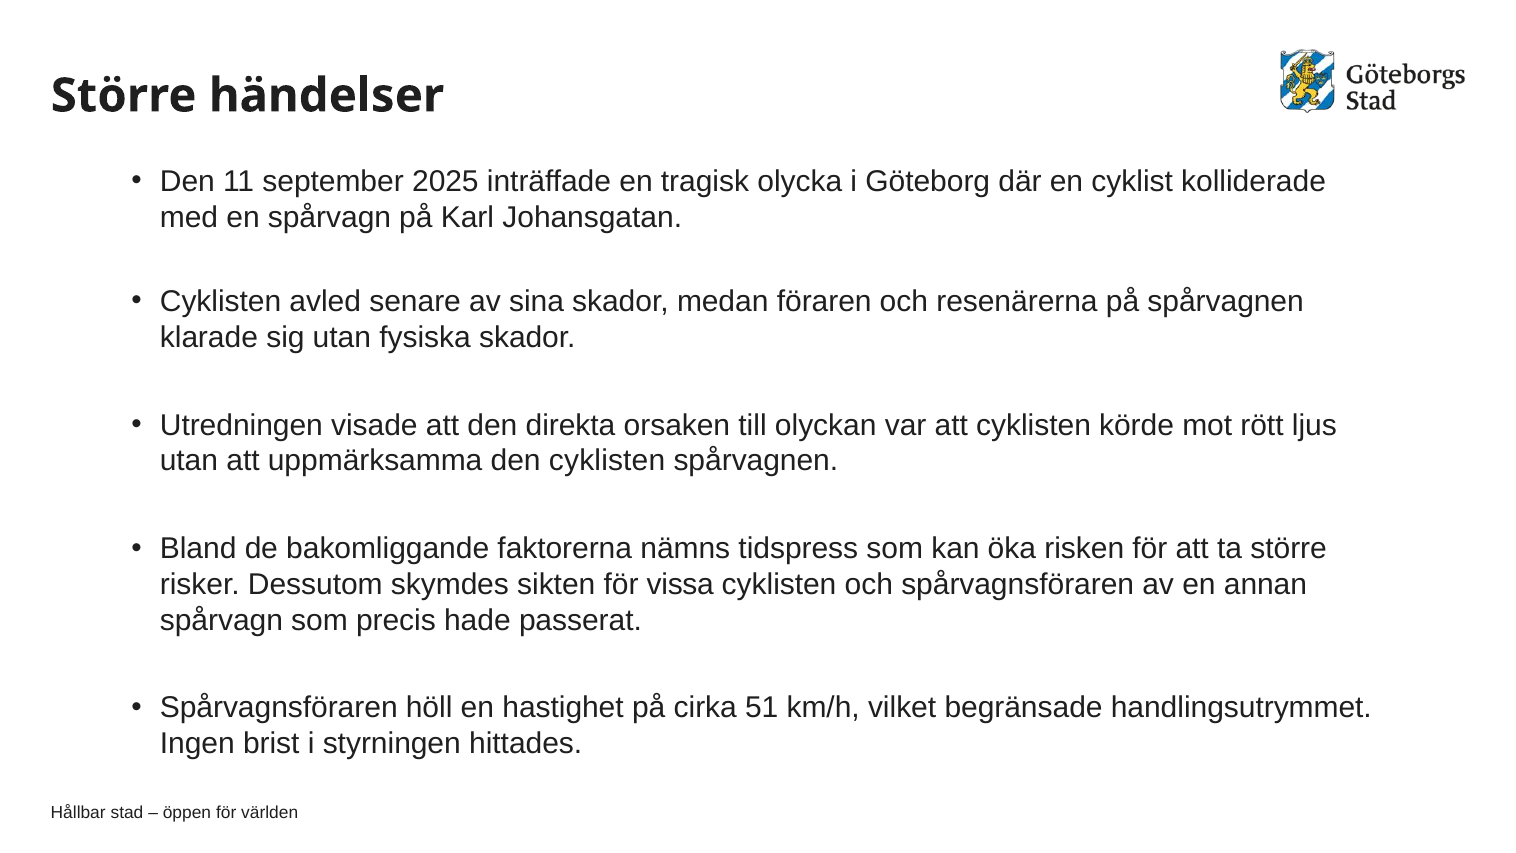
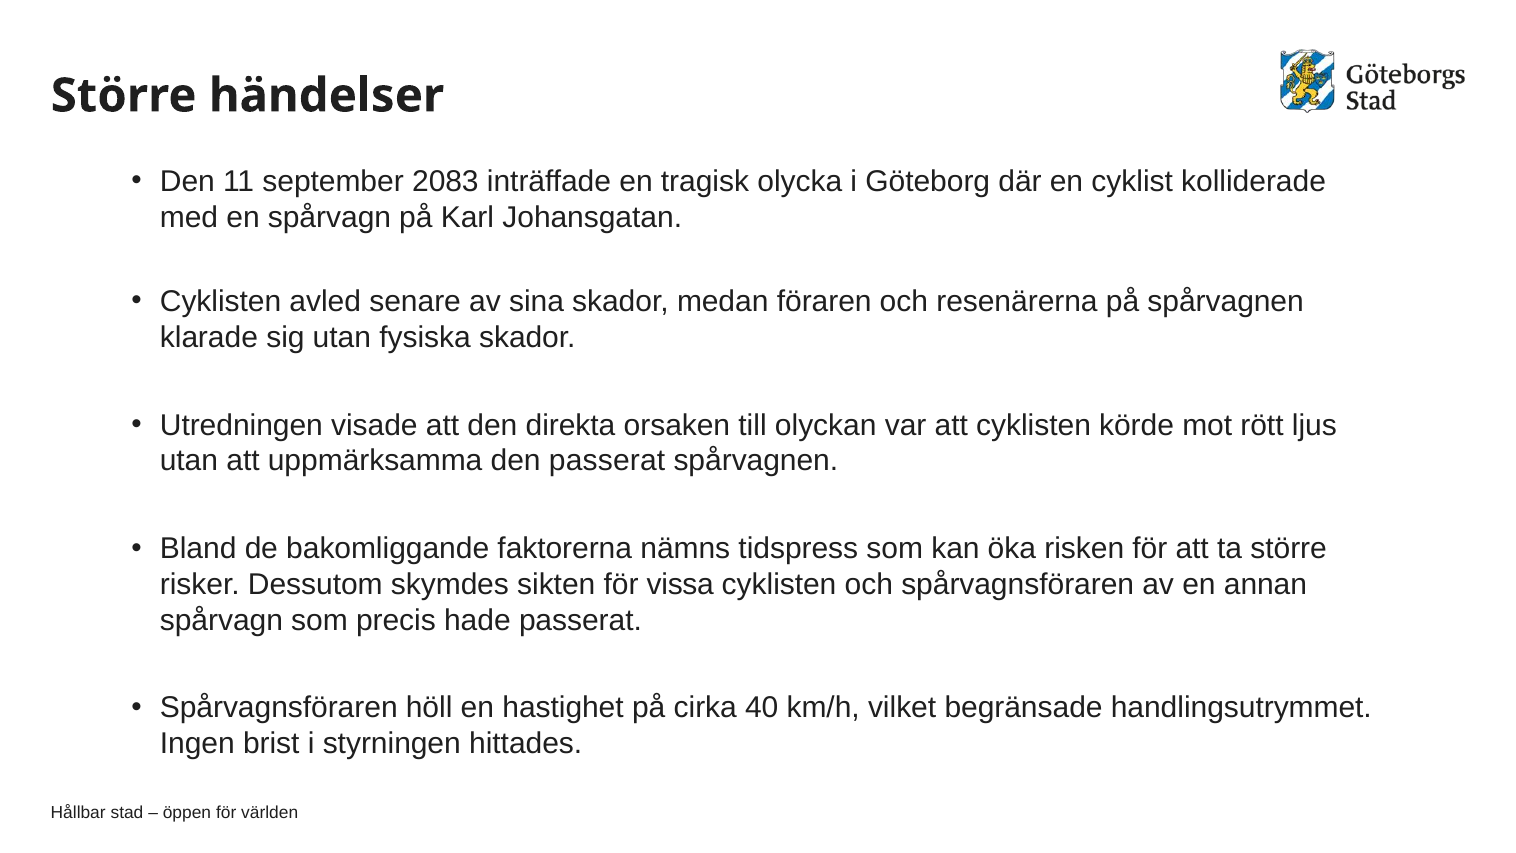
2025: 2025 -> 2083 (445, 182)
den cyklisten: cyklisten -> passerat (607, 461)
51: 51 -> 40 (762, 708)
